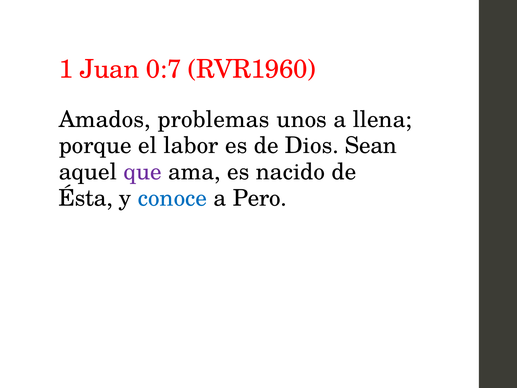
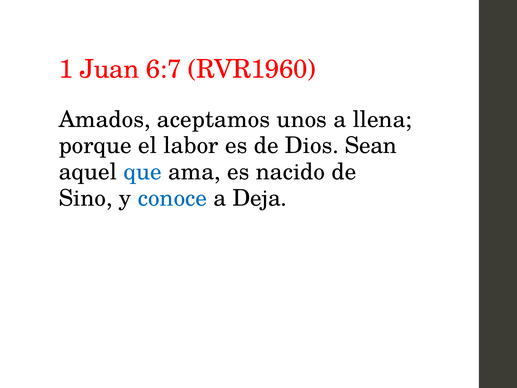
0:7: 0:7 -> 6:7 (164, 69)
problemas: problemas -> aceptamos (213, 119)
que colour: purple -> blue (143, 172)
Ésta: Ésta -> Sino (86, 198)
Pero: Pero -> Deja (260, 198)
